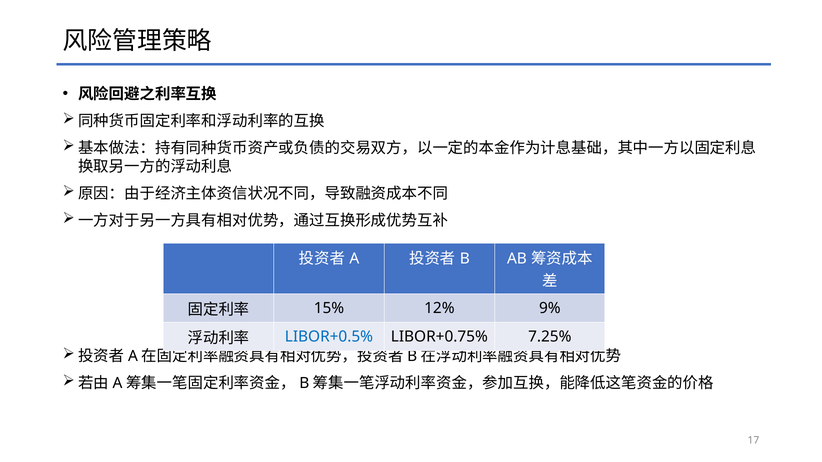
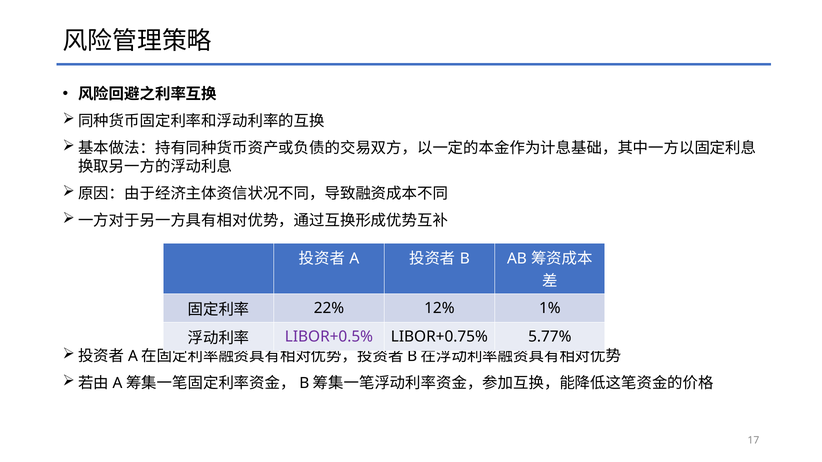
15%: 15% -> 22% (329, 309)
9%: 9% -> 1% (550, 309)
LIBOR+0.5% colour: blue -> purple (329, 337)
7.25%: 7.25% -> 5.77% (550, 337)
